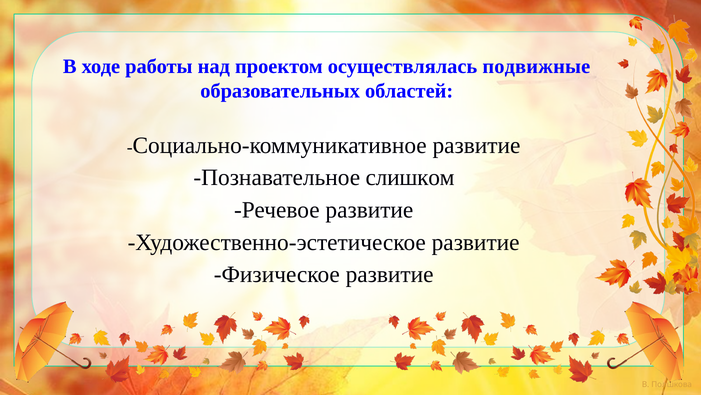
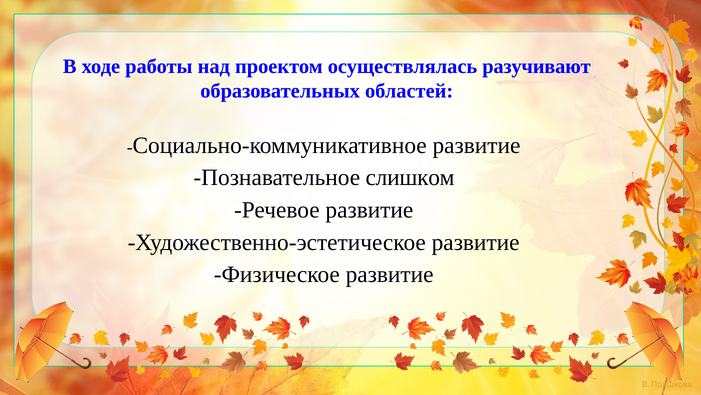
подвижные: подвижные -> разучивают (536, 66)
